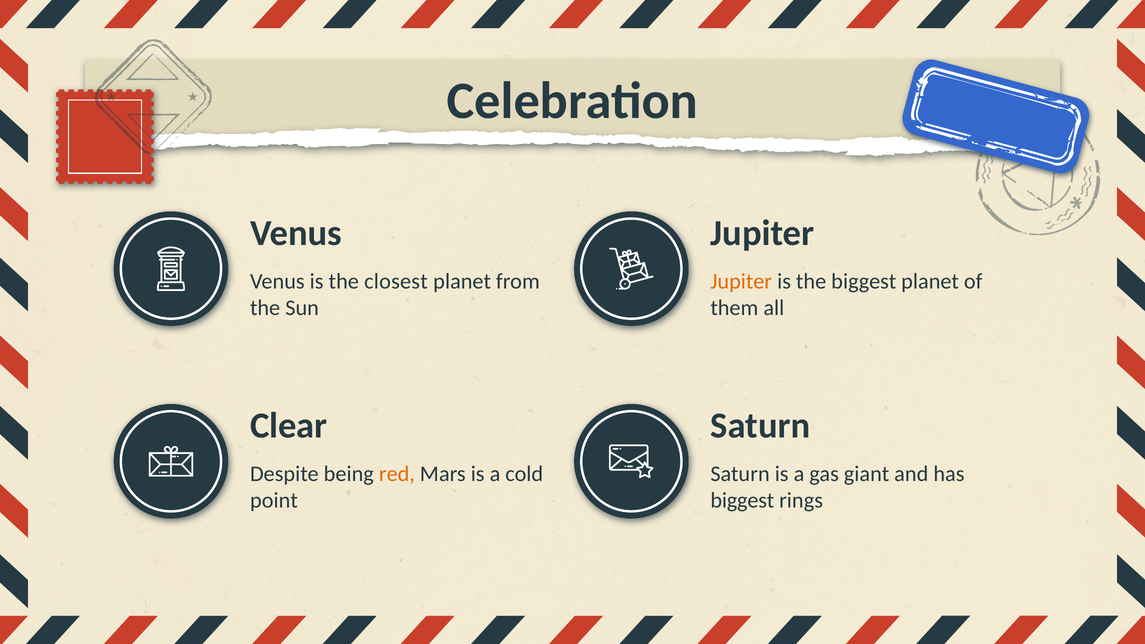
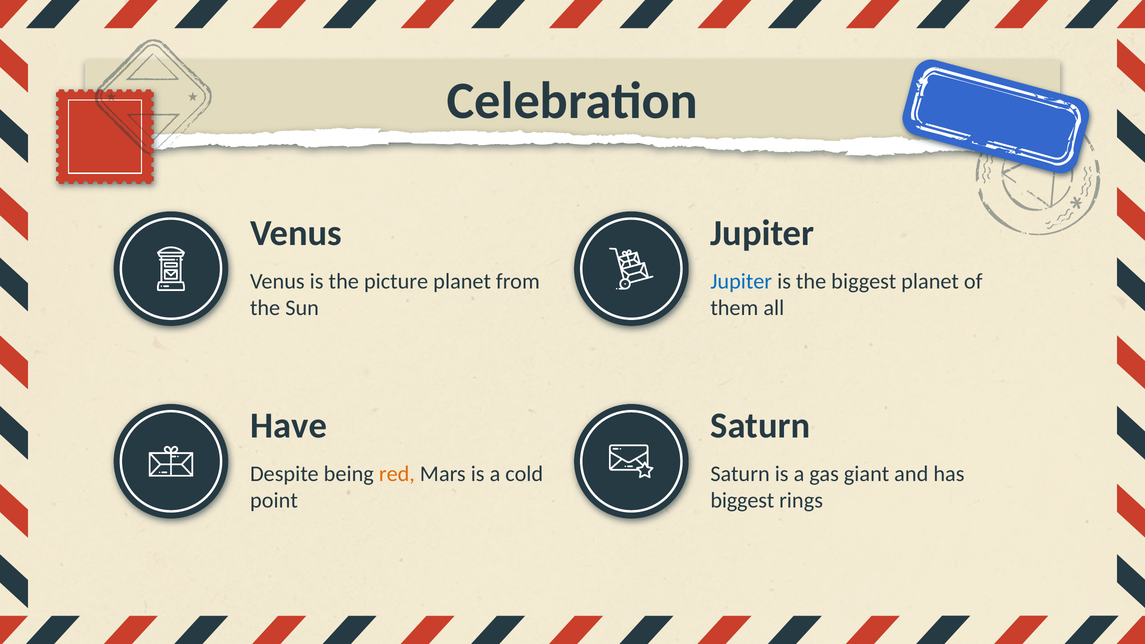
closest: closest -> picture (396, 281)
Jupiter colour: orange -> blue (741, 281)
Clear: Clear -> Have (289, 426)
